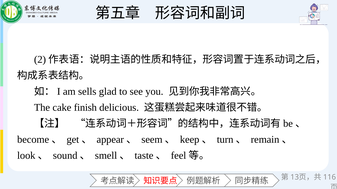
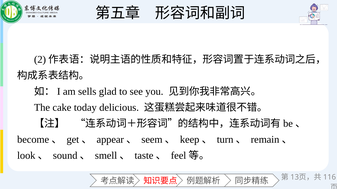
finish: finish -> today (85, 108)
